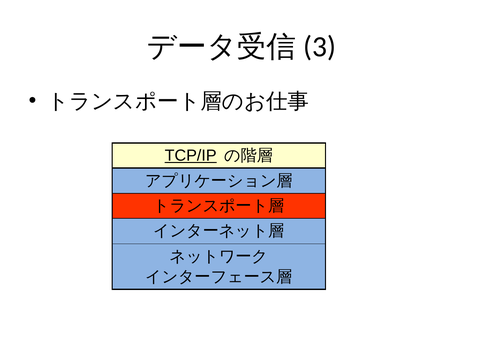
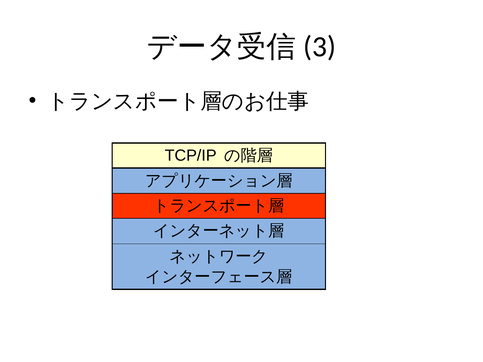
TCP/IP underline: present -> none (191, 156)
